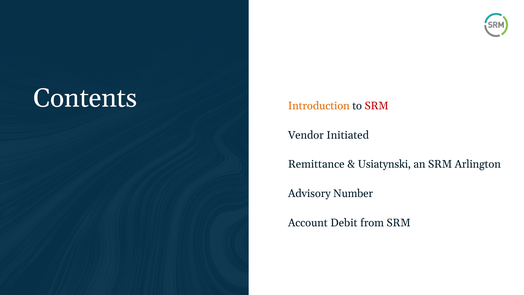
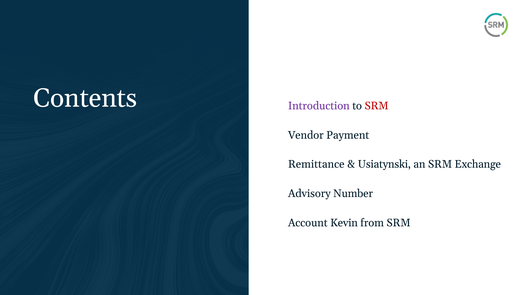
Introduction colour: orange -> purple (319, 106)
Initiated: Initiated -> Payment (348, 135)
Arlington: Arlington -> Exchange (478, 164)
Debit: Debit -> Kevin (344, 223)
